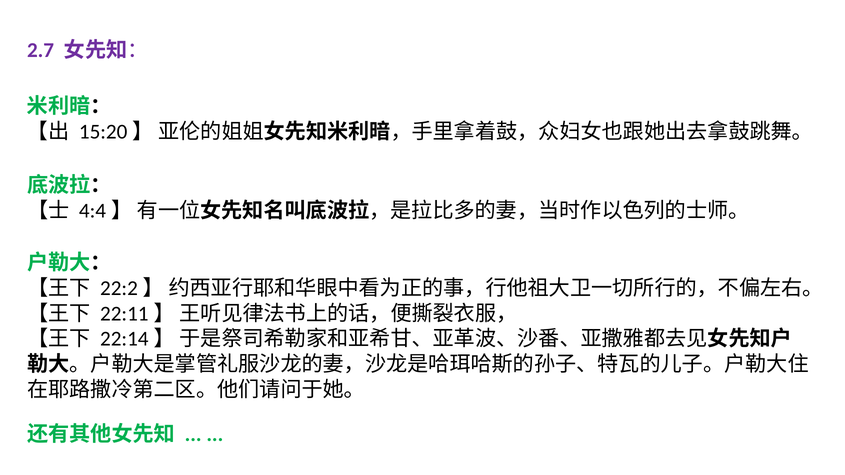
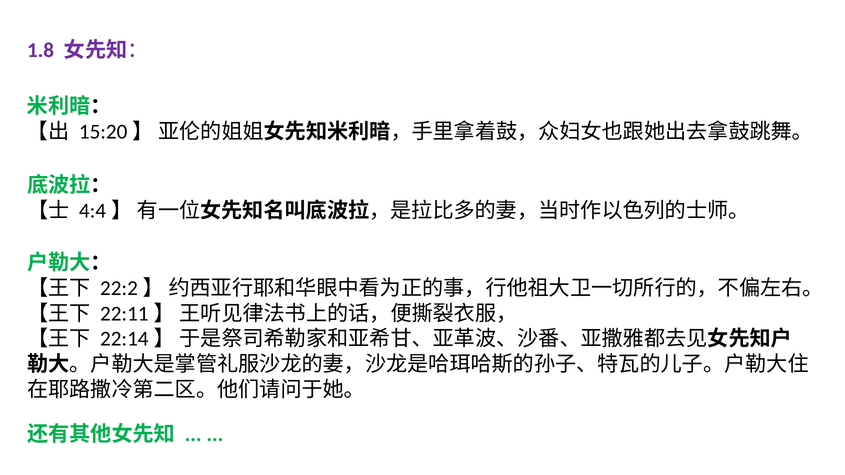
2.7: 2.7 -> 1.8 (41, 50)
